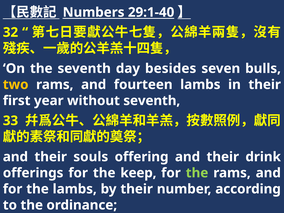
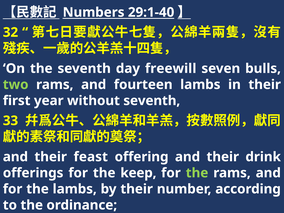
besides: besides -> freewill (171, 68)
two colour: yellow -> light green (16, 85)
souls: souls -> feast (91, 157)
